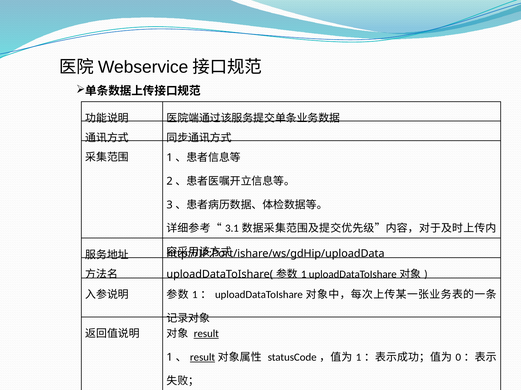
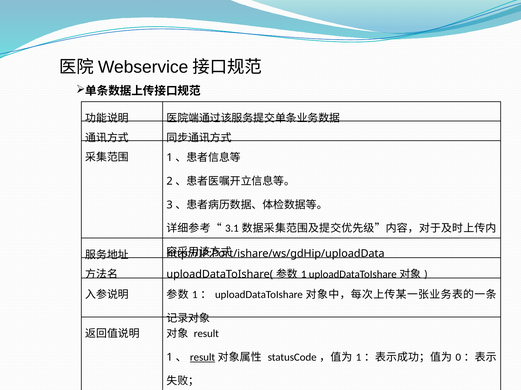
result underline: present -> none (206, 334)
